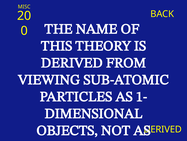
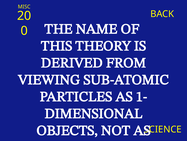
DERIVED: DERIVED -> SCIENCE (163, 129)
